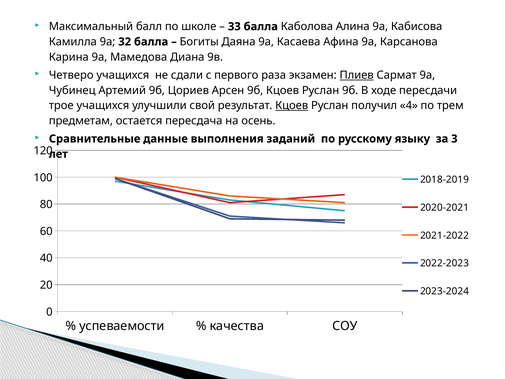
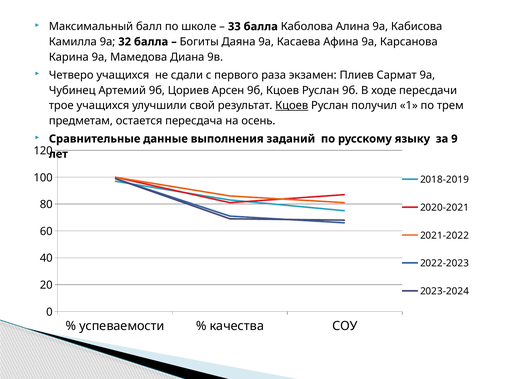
Плиев underline: present -> none (357, 75)
4: 4 -> 1 (409, 105)
3: 3 -> 9 (454, 139)
